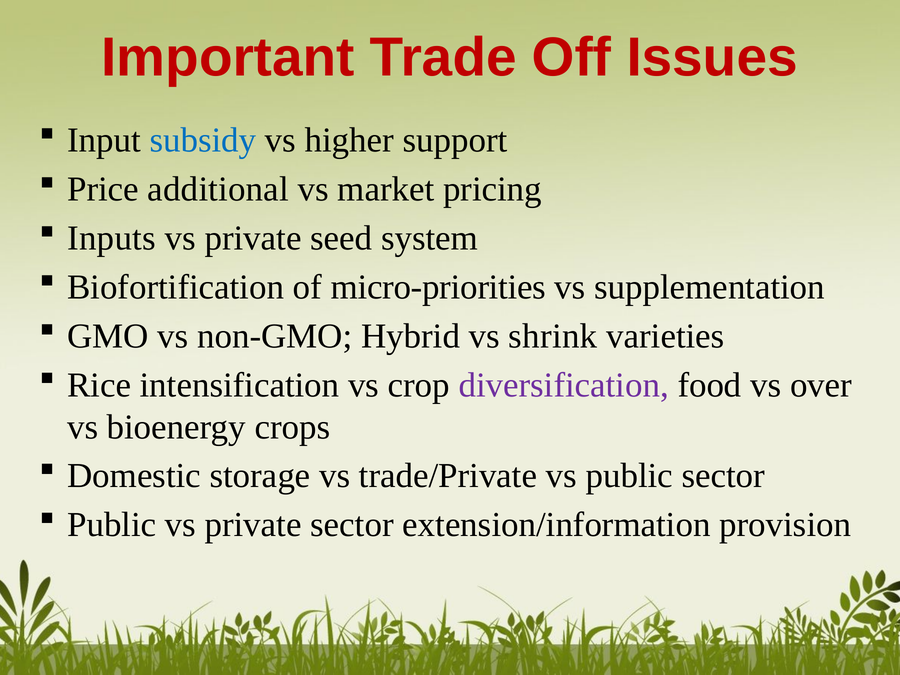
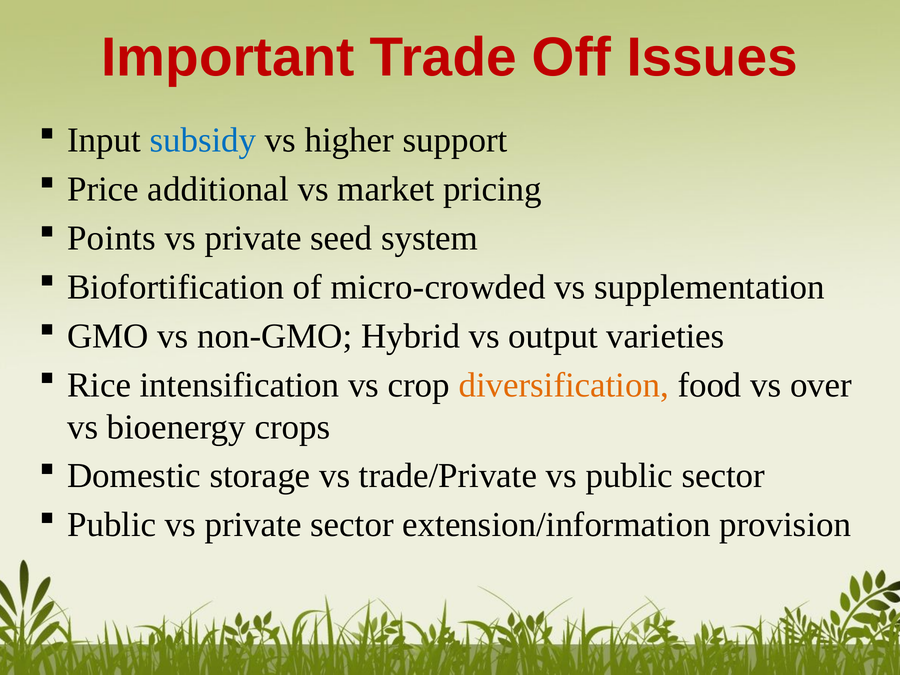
Inputs: Inputs -> Points (112, 238)
micro-priorities: micro-priorities -> micro-crowded (438, 287)
shrink: shrink -> output (553, 336)
diversification colour: purple -> orange (564, 385)
